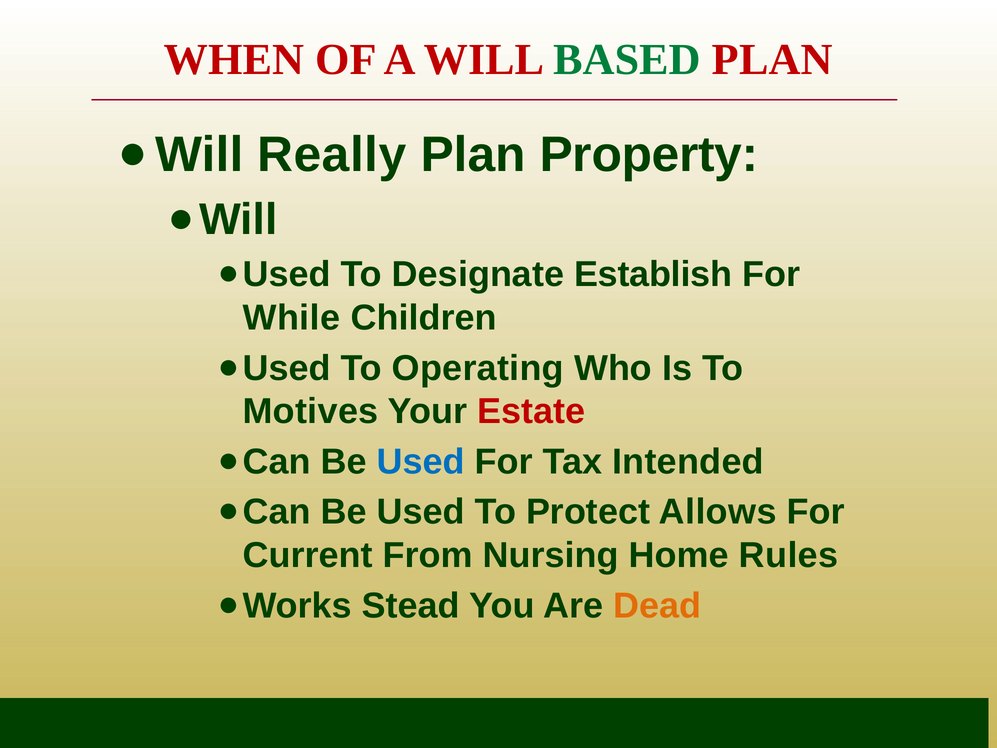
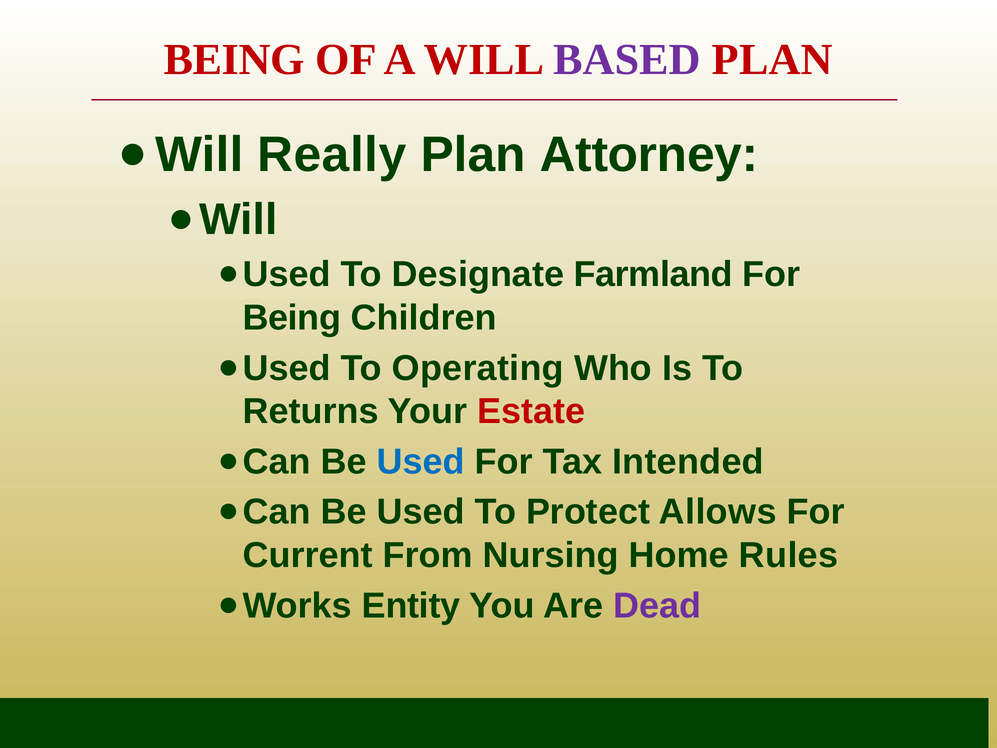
WHEN: WHEN -> BEING (234, 60)
BASED colour: green -> purple (627, 60)
Property: Property -> Attorney (649, 155)
Establish: Establish -> Farmland (653, 274)
While: While -> Being (292, 318)
Motives: Motives -> Returns (311, 411)
Stead: Stead -> Entity (411, 605)
Dead colour: orange -> purple (657, 605)
